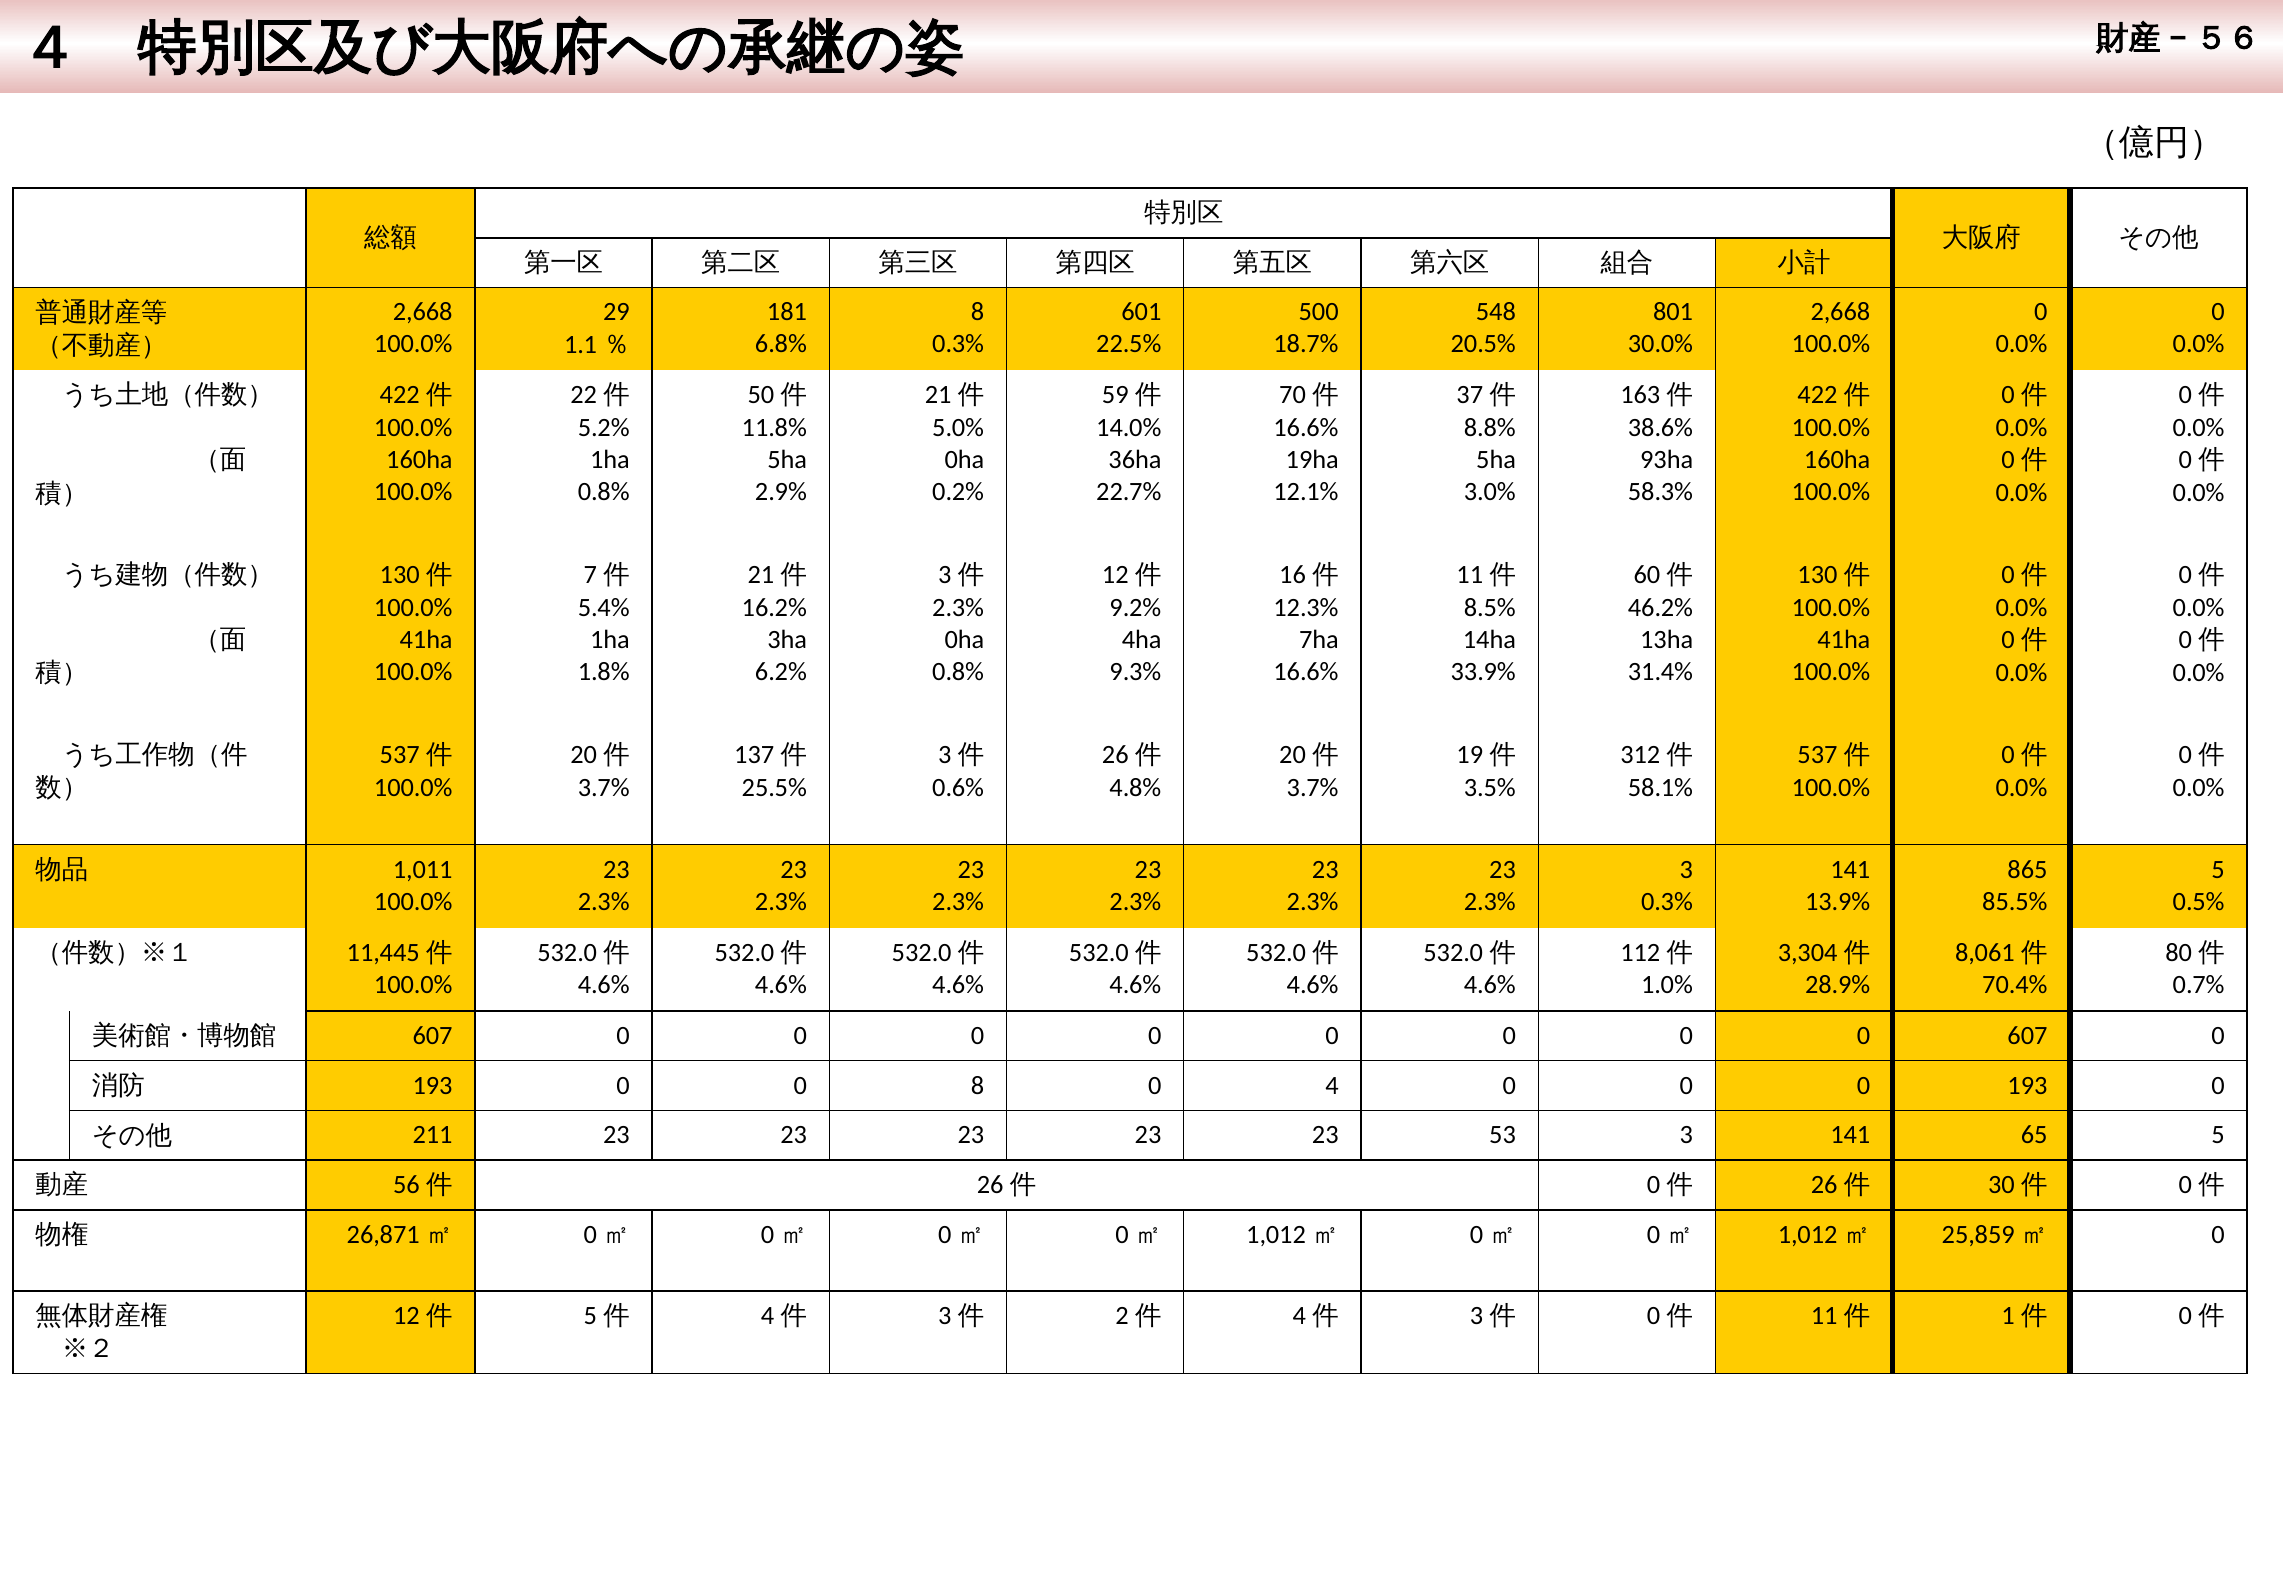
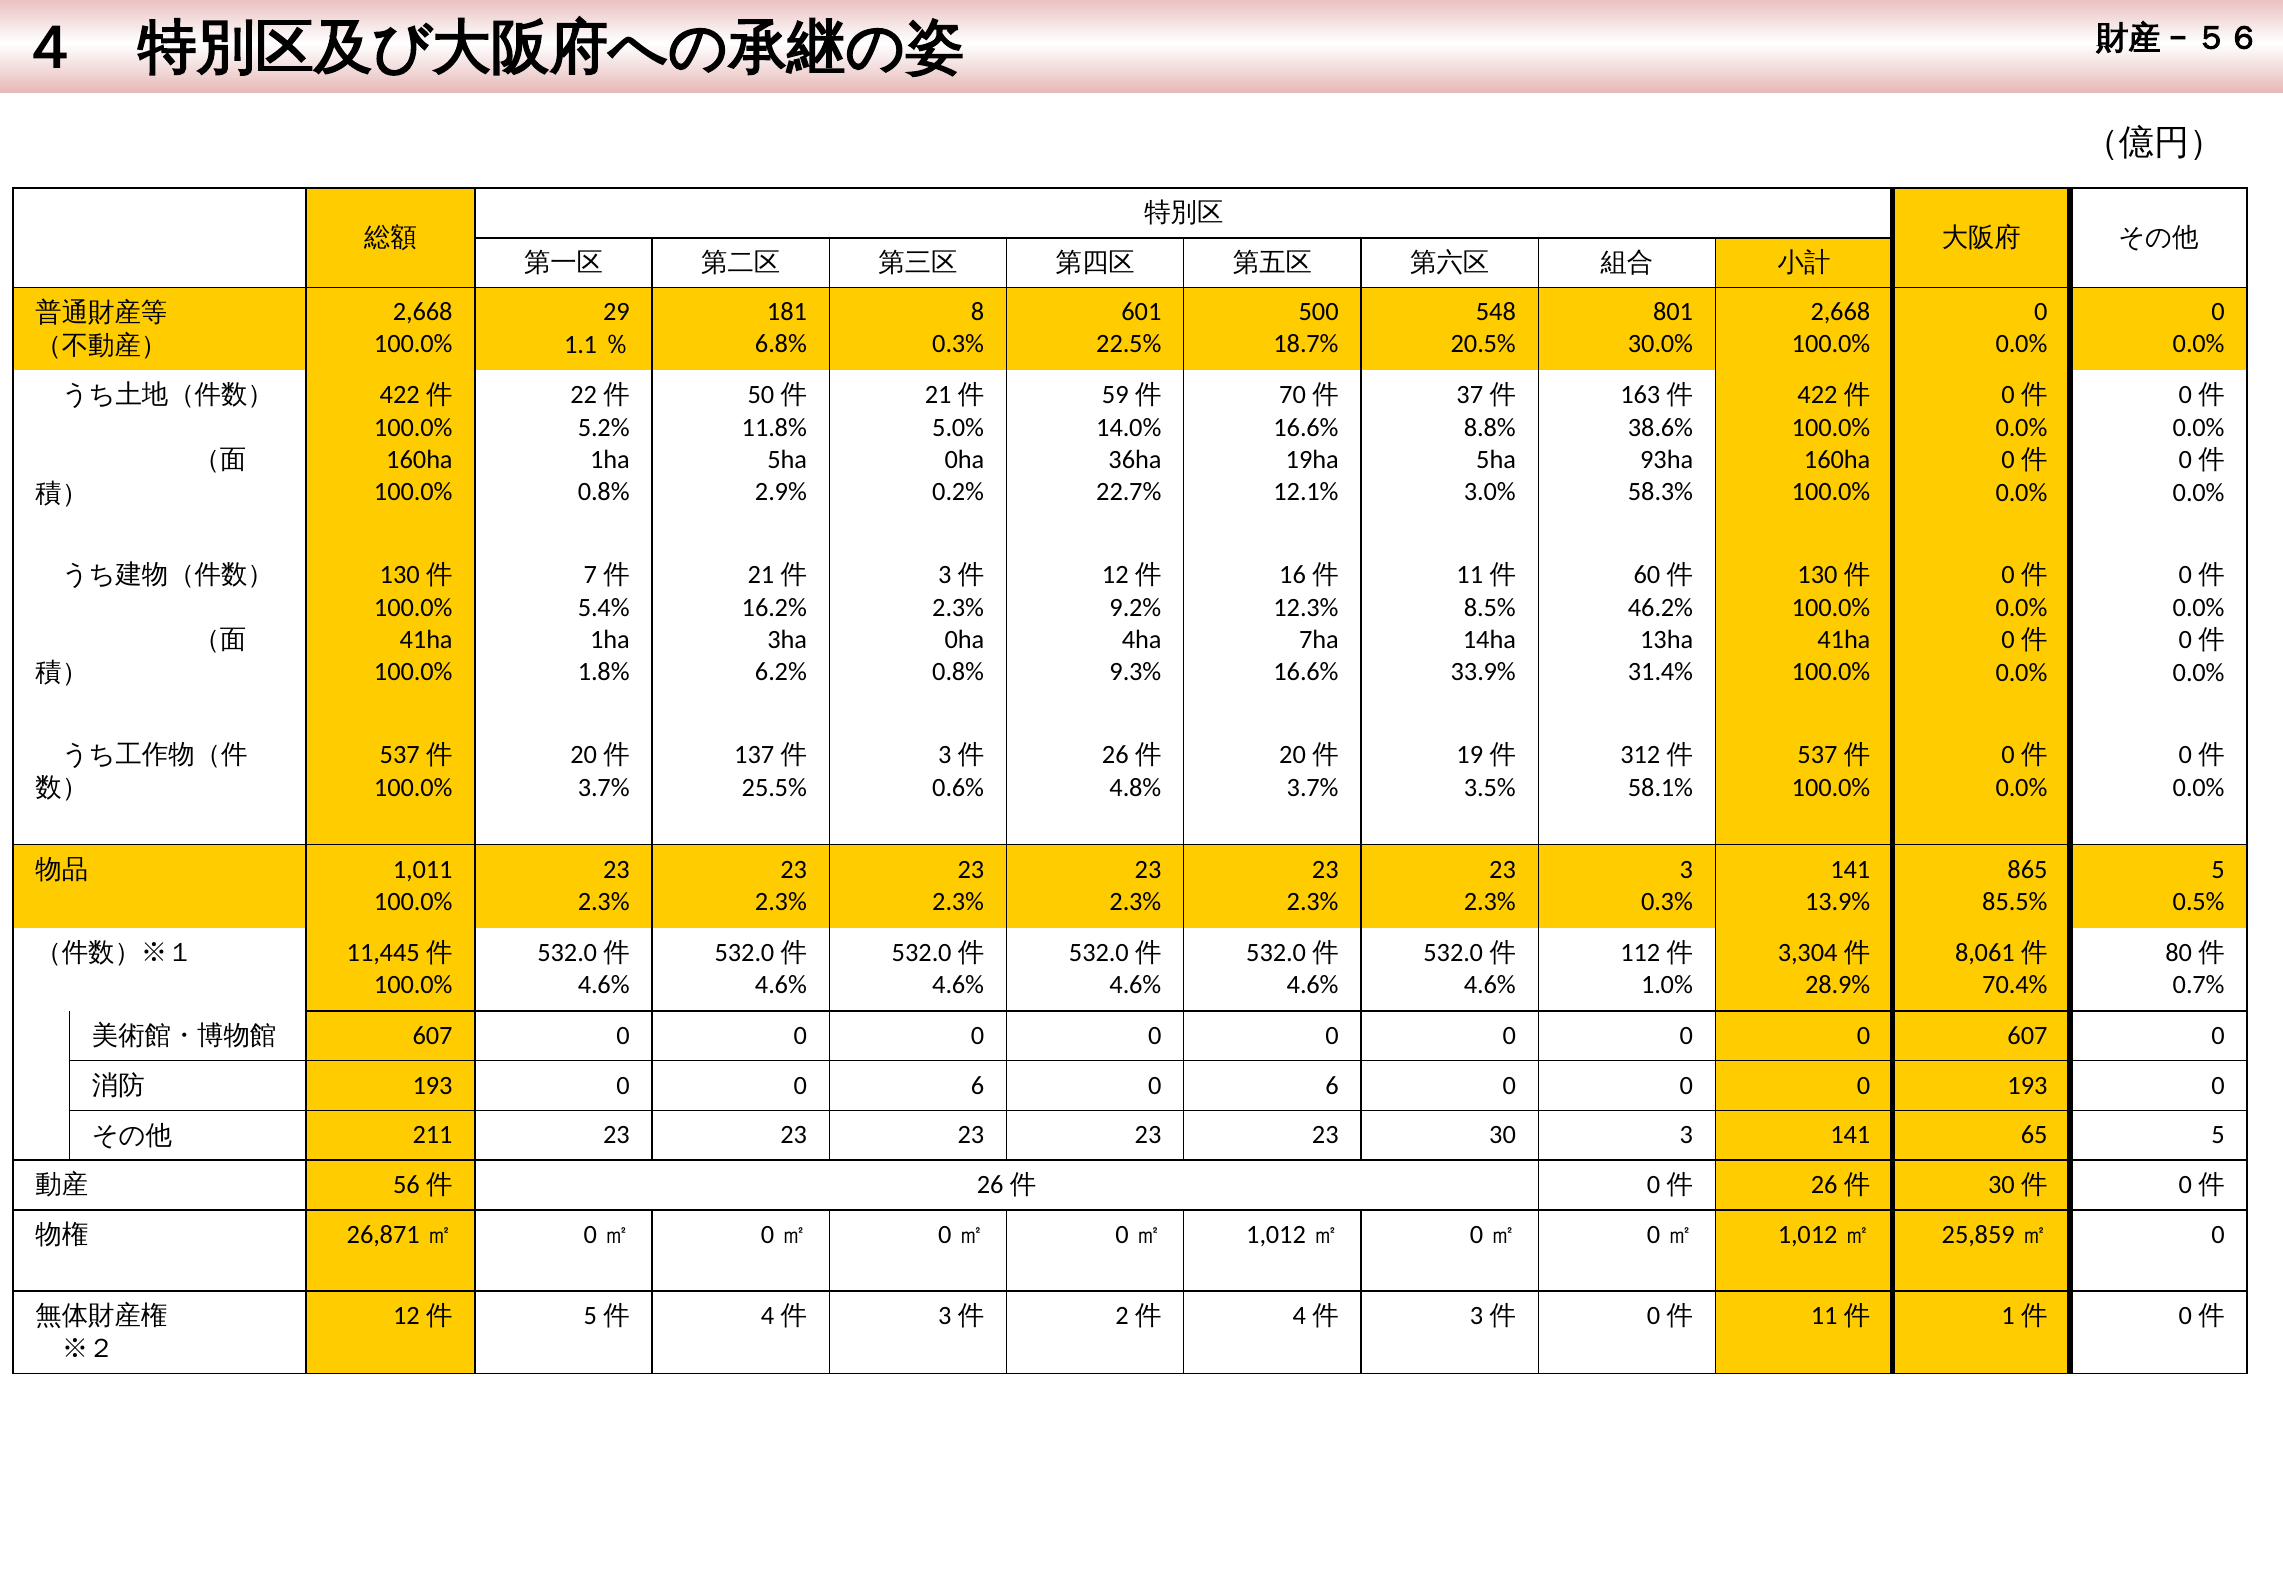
0 0 8: 8 -> 6 (978, 1085)
4: 4 -> 6 (1332, 1085)
53: 53 -> 30 (1503, 1135)
